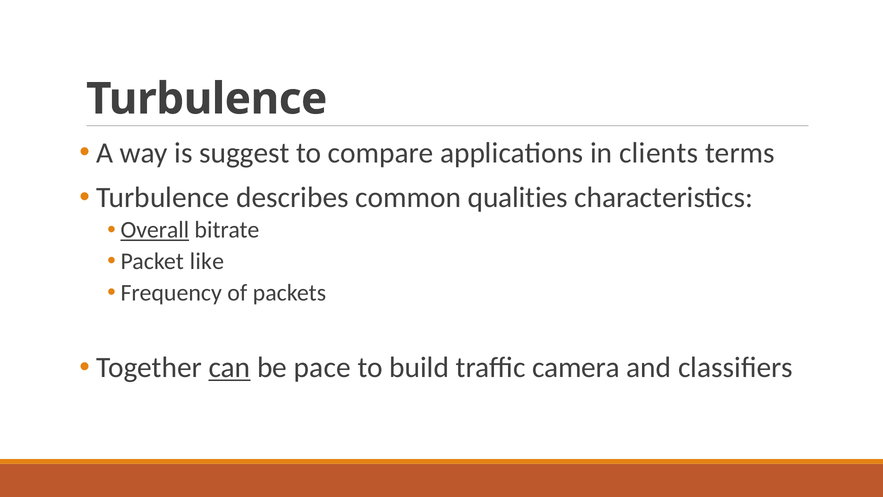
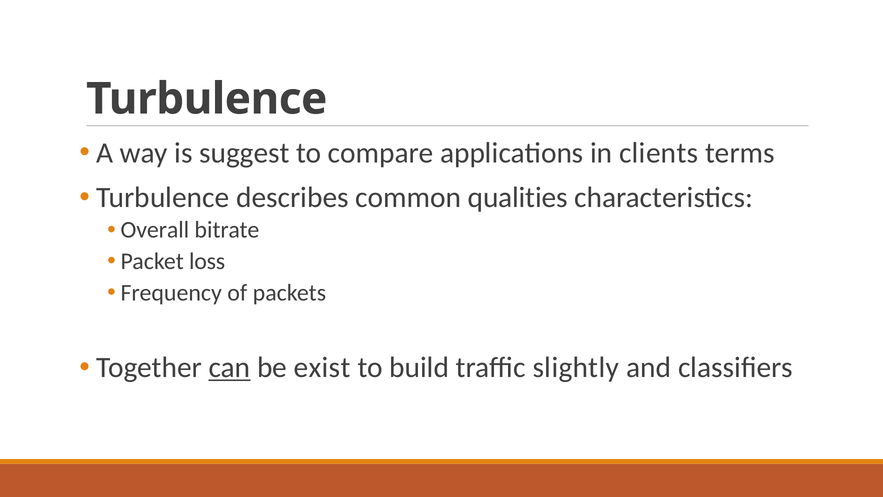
Overall underline: present -> none (155, 230)
like: like -> loss (207, 261)
pace: pace -> exist (322, 367)
camera: camera -> slightly (576, 367)
